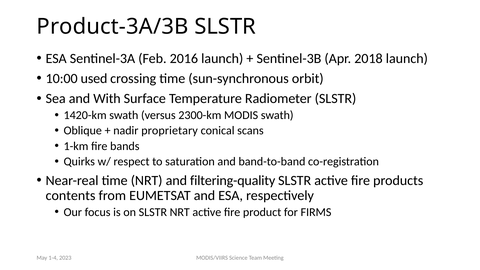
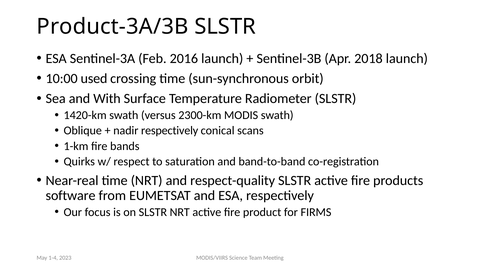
nadir proprietary: proprietary -> respectively (170, 131)
filtering-quality: filtering-quality -> respect-quality (233, 181)
contents: contents -> software (71, 196)
